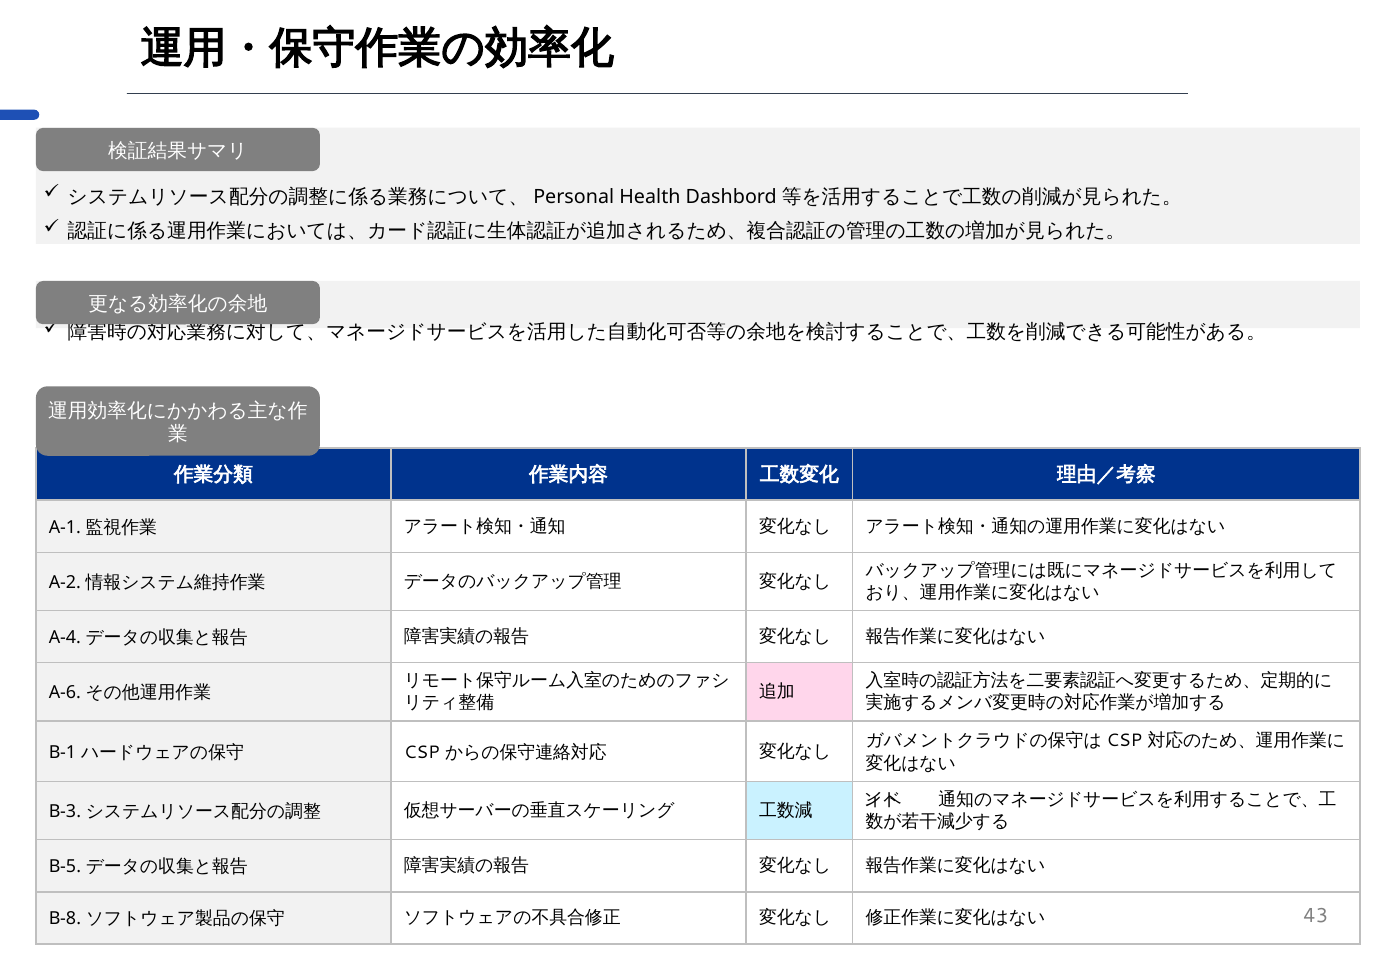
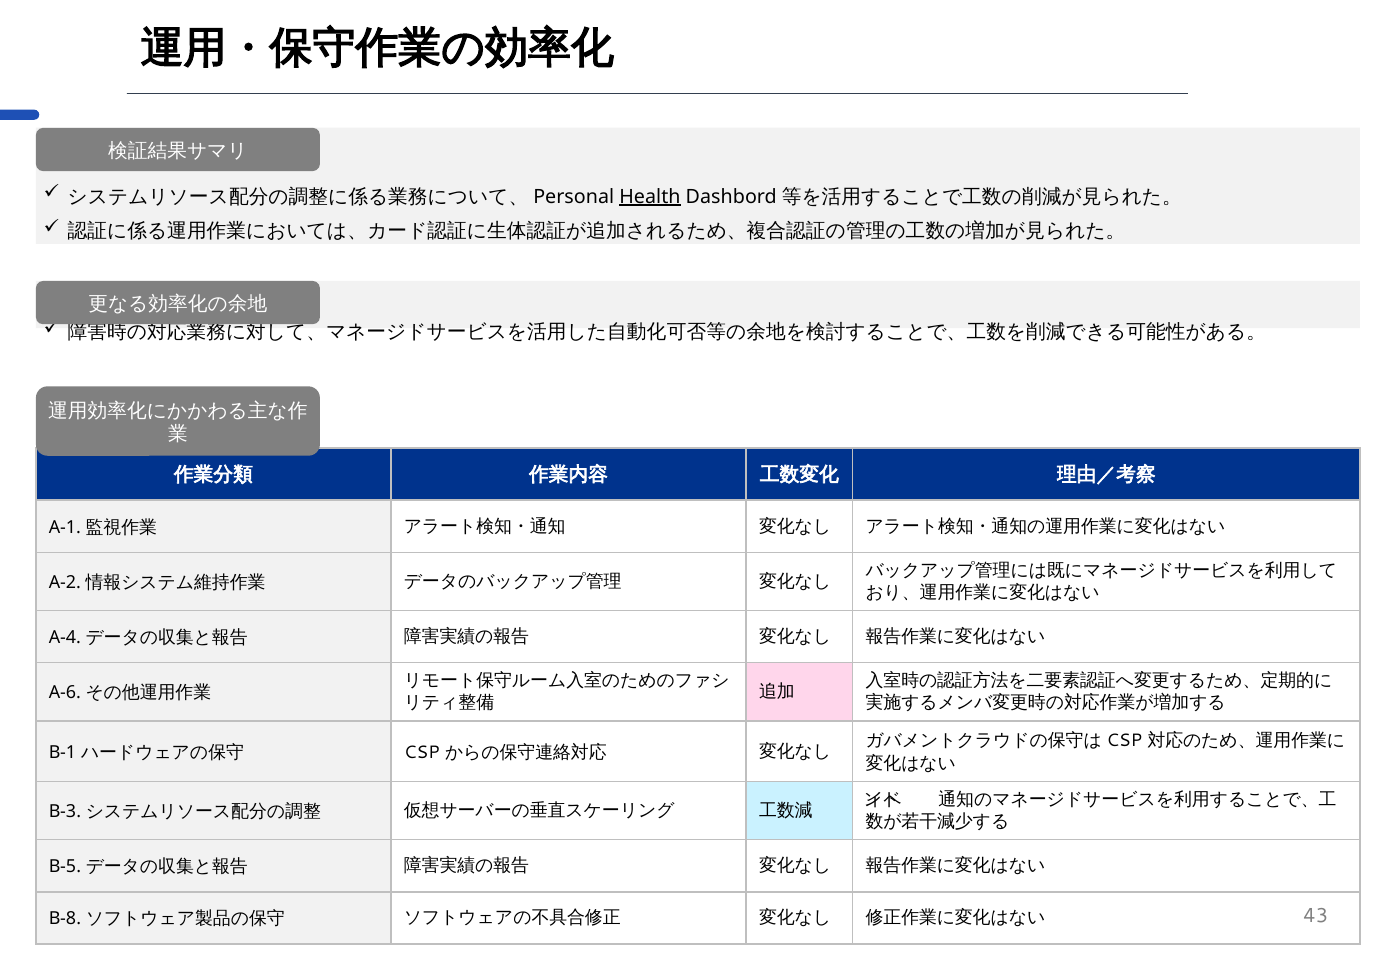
Health underline: none -> present (650, 197)
